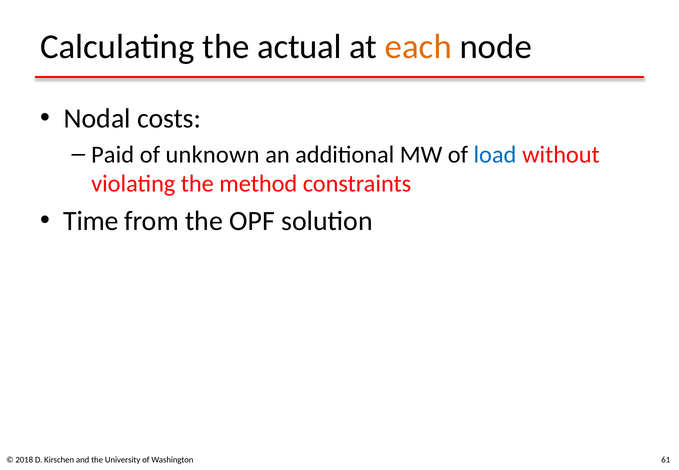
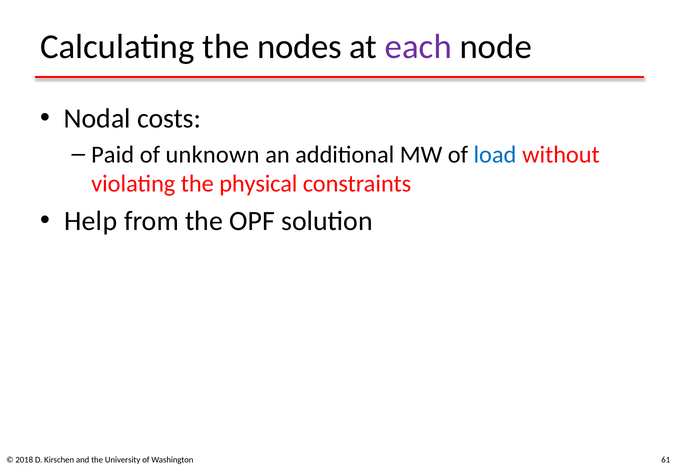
actual: actual -> nodes (300, 47)
each colour: orange -> purple (418, 47)
method: method -> physical (258, 184)
Time: Time -> Help (91, 221)
